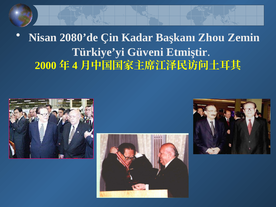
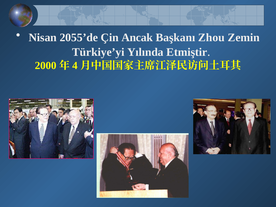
2080’de: 2080’de -> 2055’de (79, 37)
Kadar: Kadar -> Ancak (137, 37)
Güveni: Güveni -> Yılında (145, 52)
